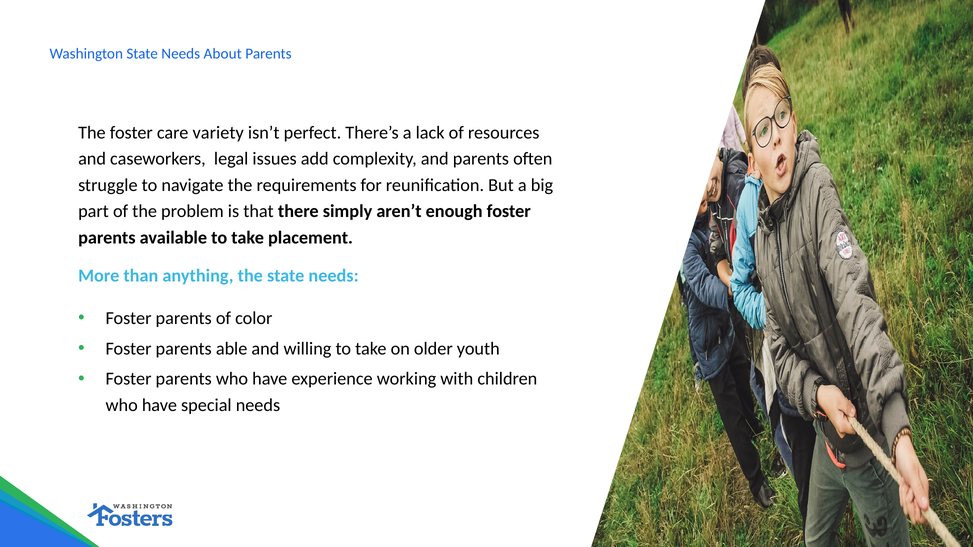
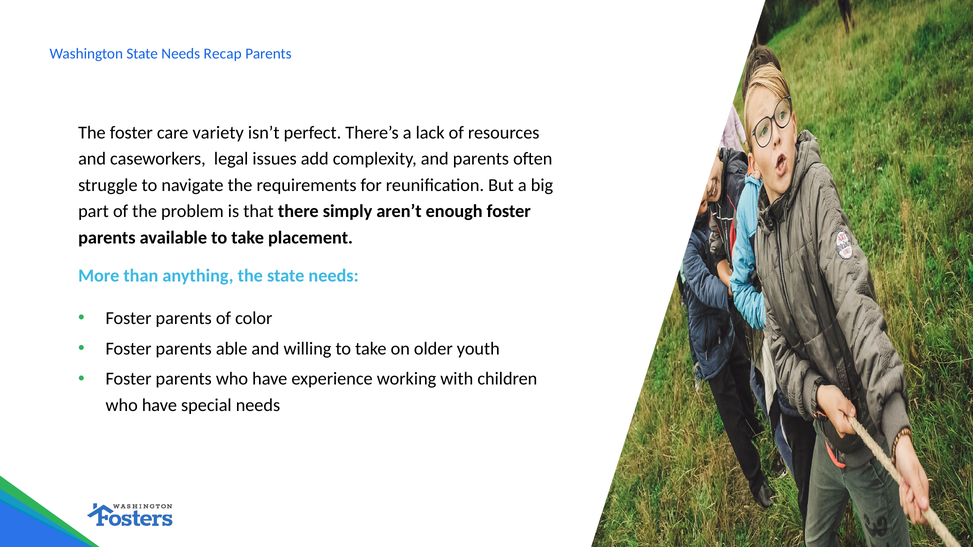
About: About -> Recap (223, 54)
